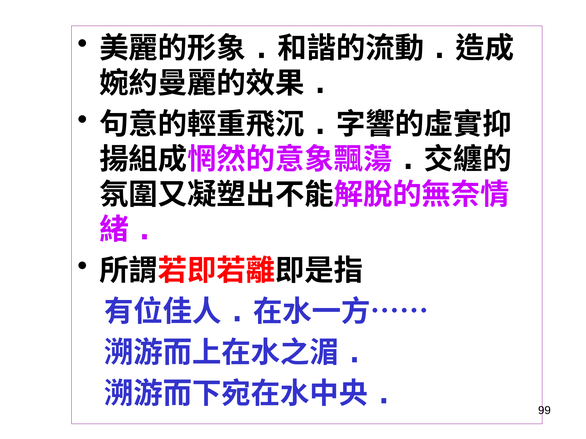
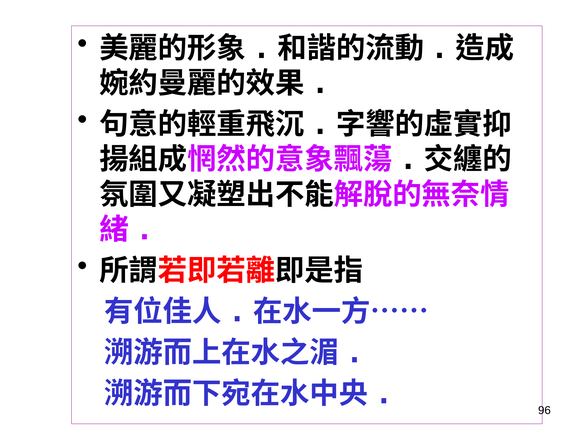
99: 99 -> 96 (544, 411)
